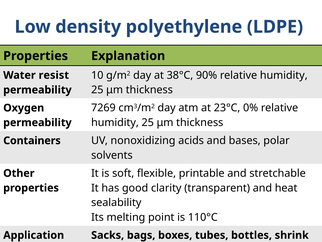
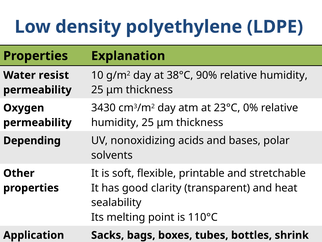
7269: 7269 -> 3430 (103, 108)
Containers: Containers -> Depending (32, 140)
